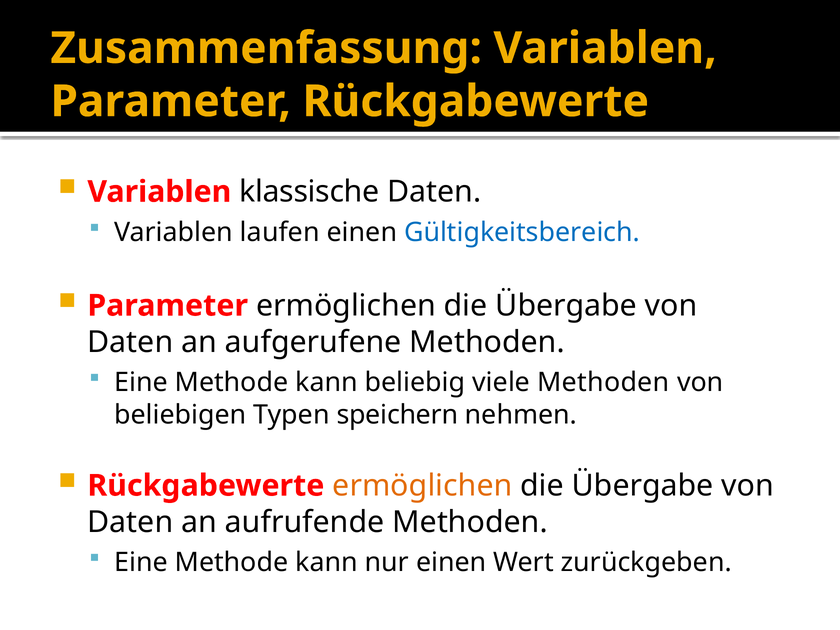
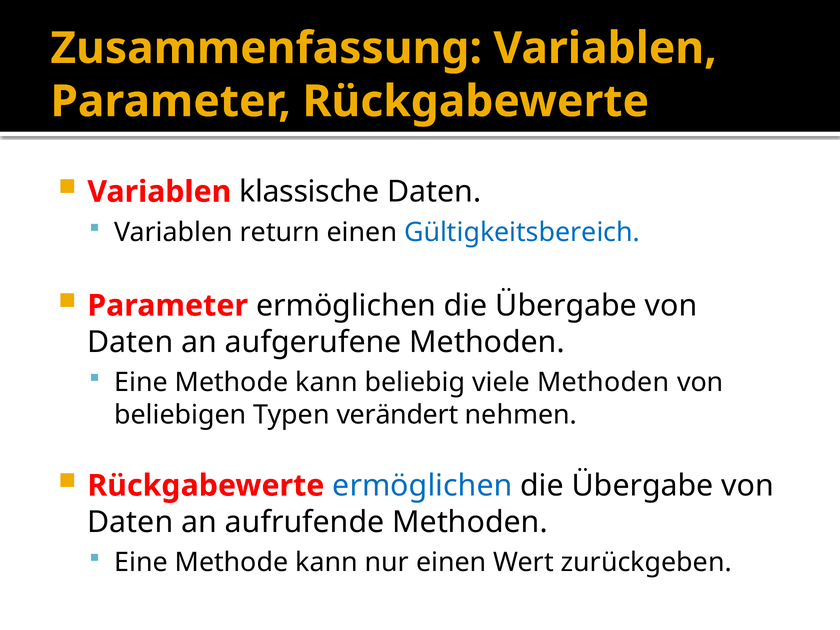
laufen: laufen -> return (280, 232)
speichern: speichern -> verändert (397, 415)
ermöglichen colour: orange -> blue (422, 486)
